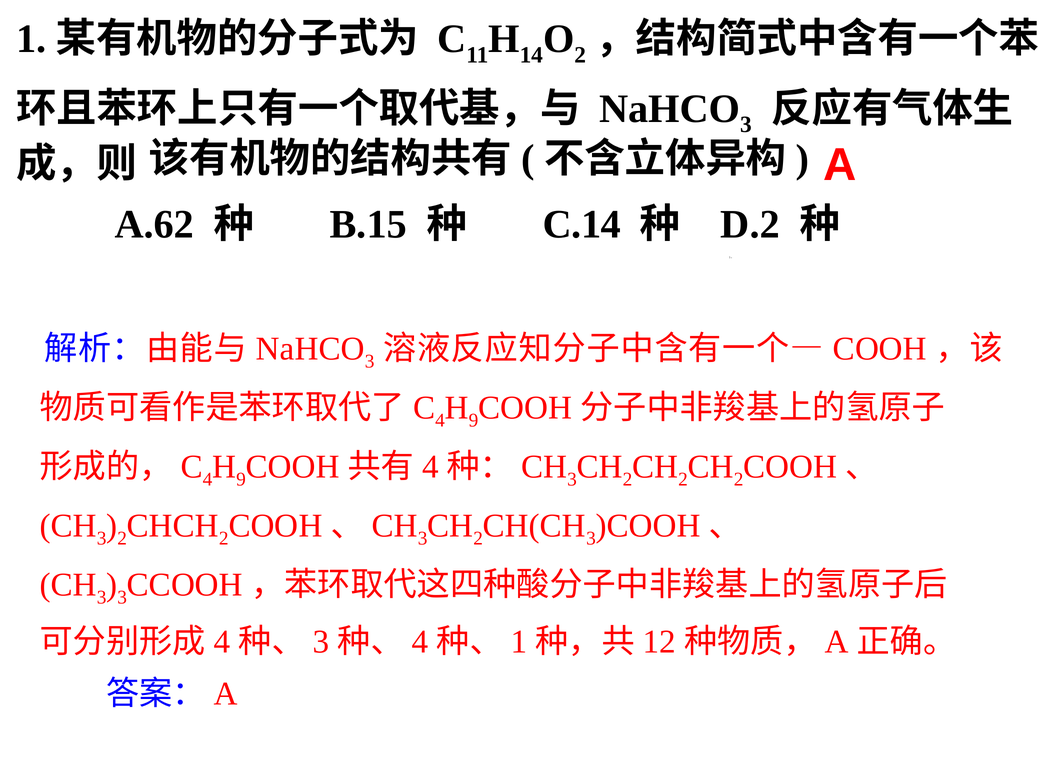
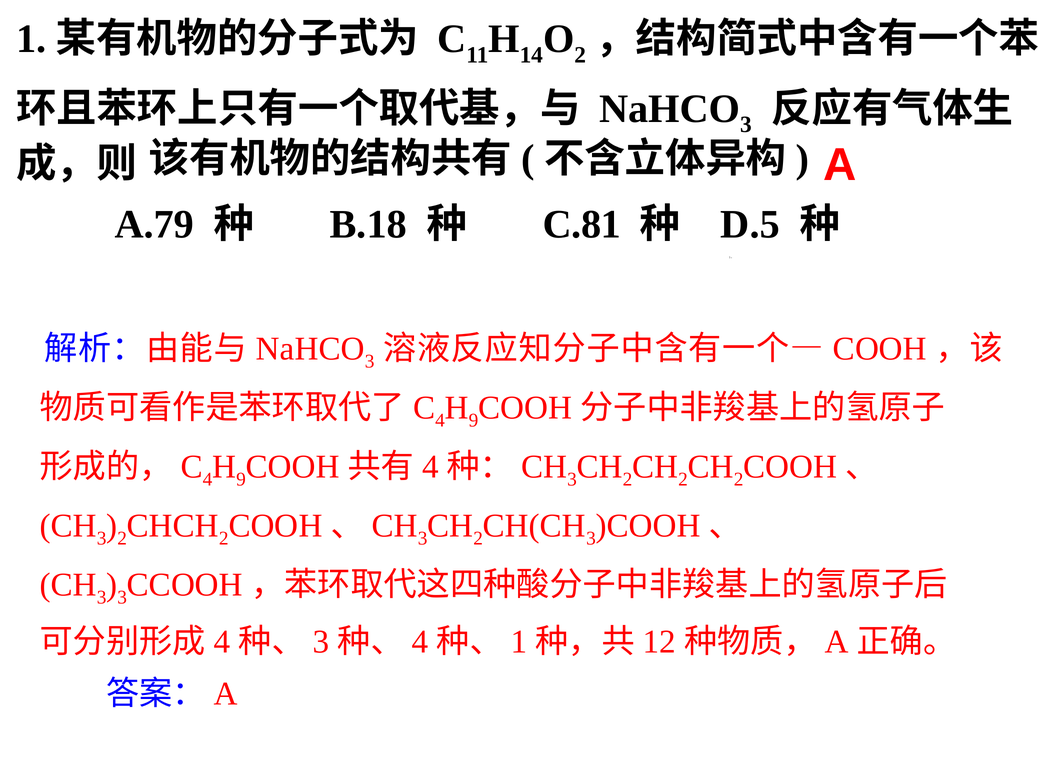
A.62: A.62 -> A.79 (154, 224)
B.15: B.15 -> B.18 (368, 224)
C.14: C.14 -> C.81 (582, 224)
D.2: D.2 -> D.5 (750, 224)
